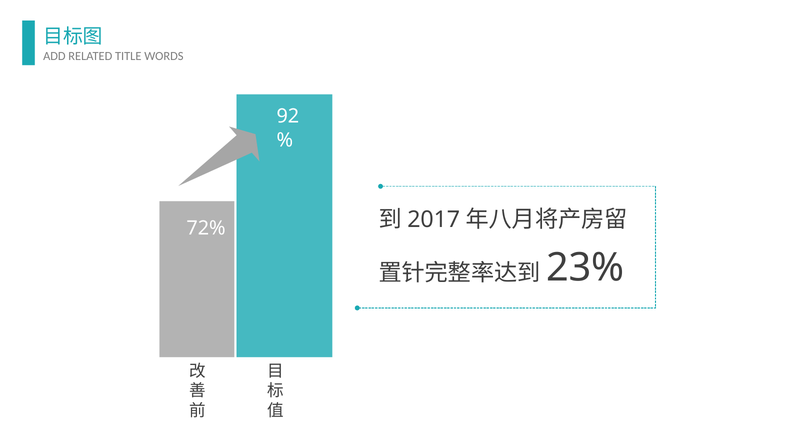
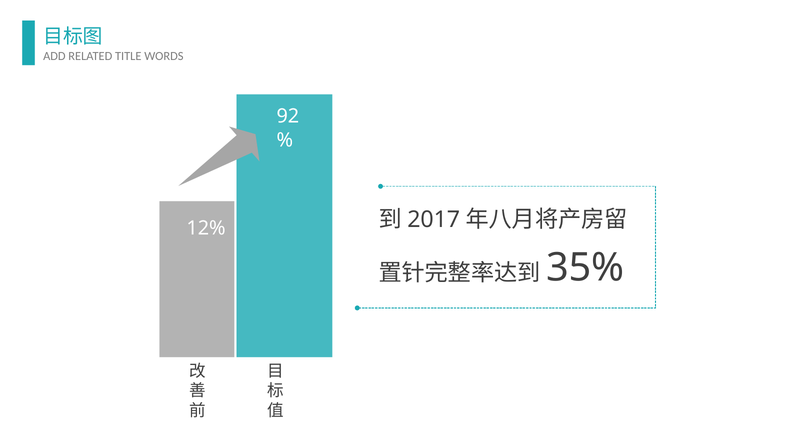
72%: 72% -> 12% (206, 229)
23%: 23% -> 35% (585, 268)
